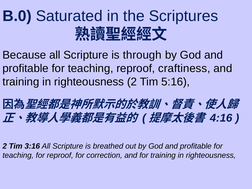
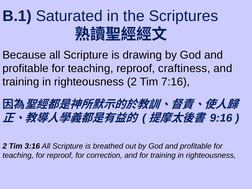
B.0: B.0 -> B.1 (17, 16)
through: through -> drawing (142, 55)
5:16: 5:16 -> 7:16 (176, 82)
4:16: 4:16 -> 9:16 (221, 118)
